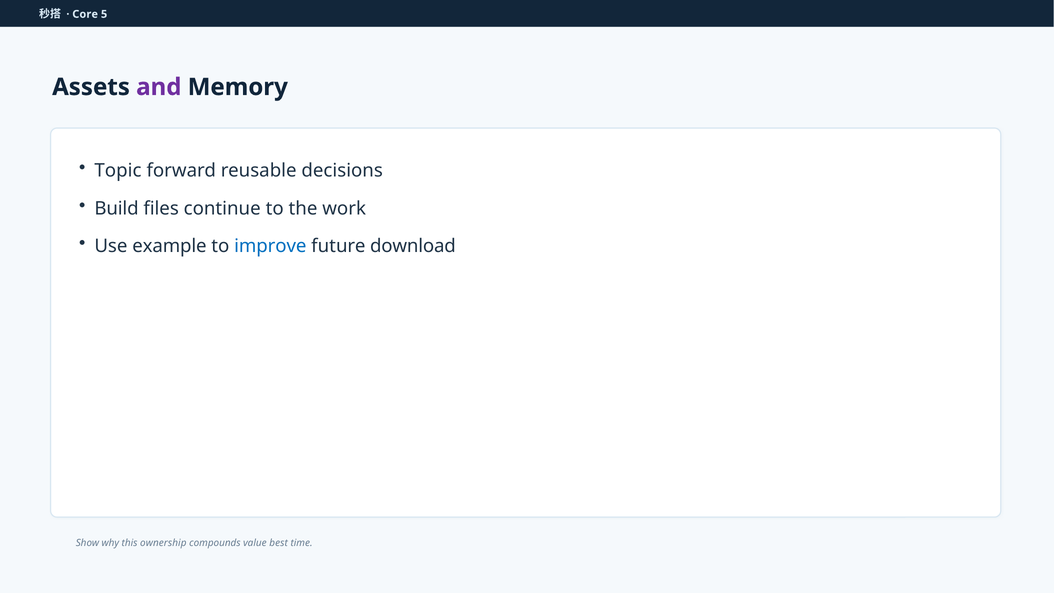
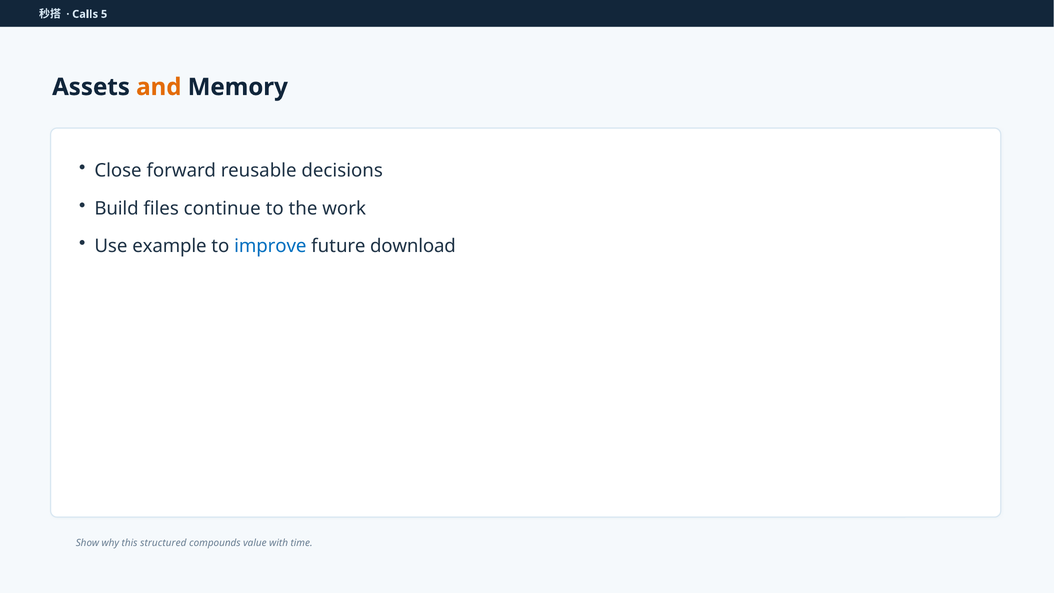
Core: Core -> Calls (85, 14)
and colour: purple -> orange (159, 87)
Topic: Topic -> Close (118, 171)
ownership: ownership -> structured (163, 543)
best: best -> with (279, 543)
